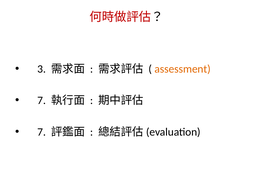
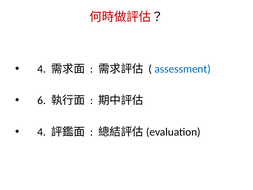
3: 3 -> 4 (42, 69)
assessment colour: orange -> blue (183, 69)
7: 7 -> 6 (42, 100)
7: 7 -> 4 (42, 132)
